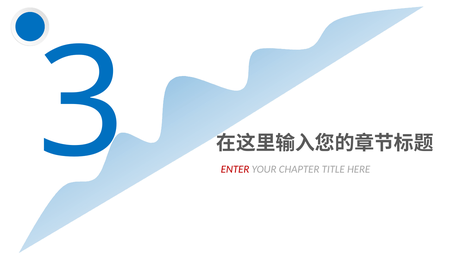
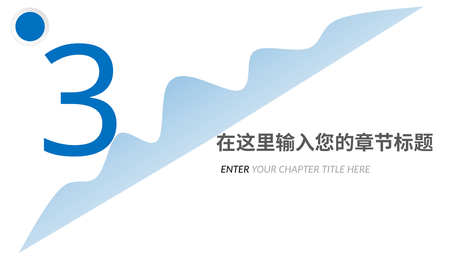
ENTER colour: red -> black (235, 169)
